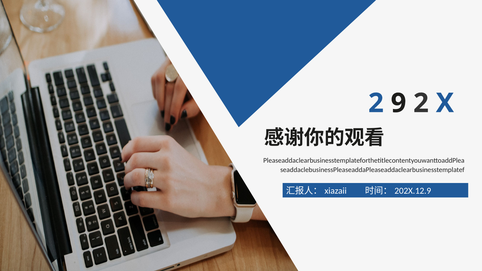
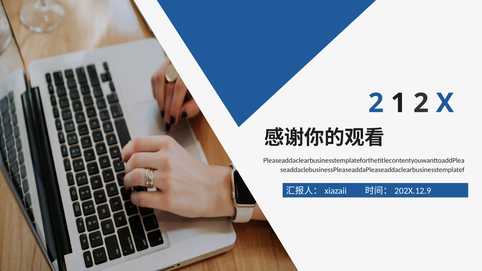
9: 9 -> 1 (399, 103)
